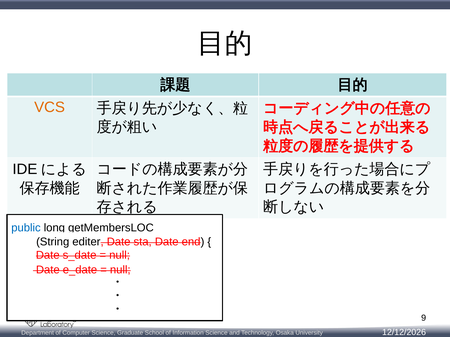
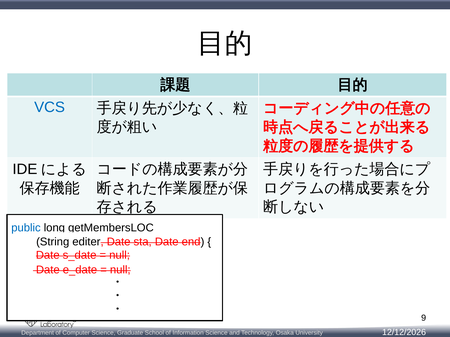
VCS colour: orange -> blue (50, 107)
